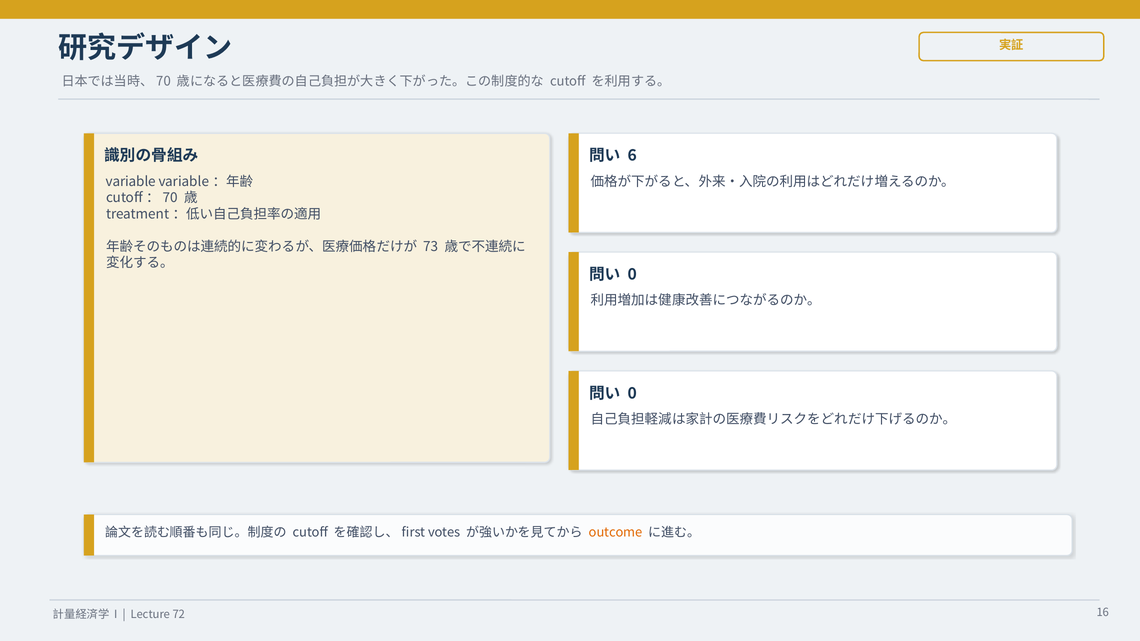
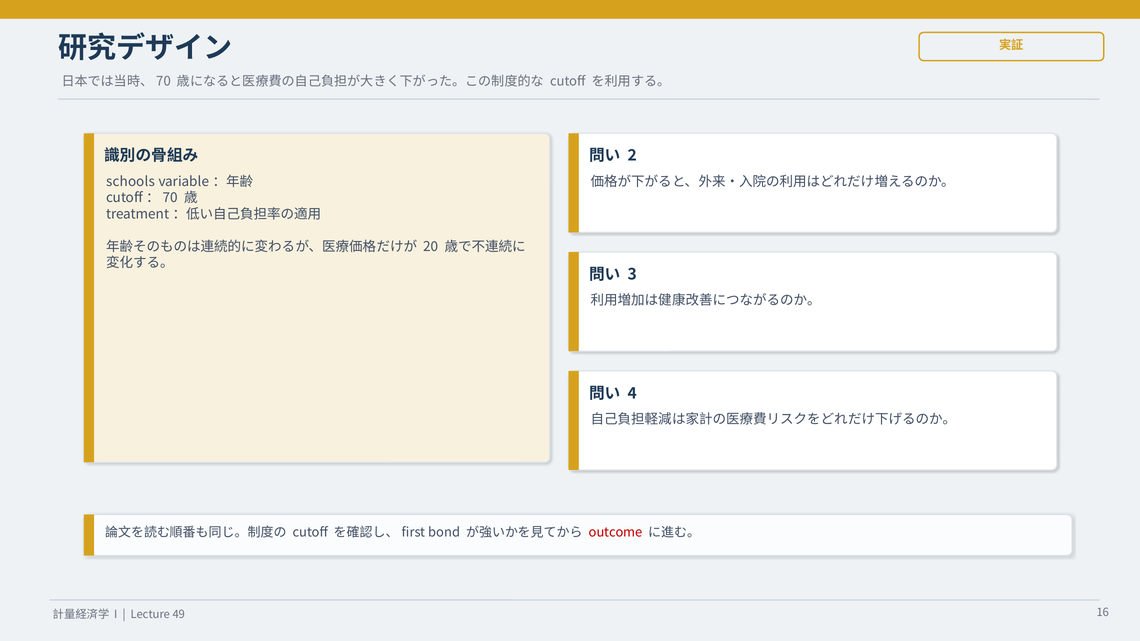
6: 6 -> 2 (632, 156)
variable: variable -> schools (131, 182)
73: 73 -> 20 (431, 247)
0: 0 -> 3 (632, 275)
0: 0 -> 4 (632, 394)
votes: votes -> bond (444, 533)
outcome colour: orange -> red (616, 533)
72: 72 -> 49 (179, 615)
